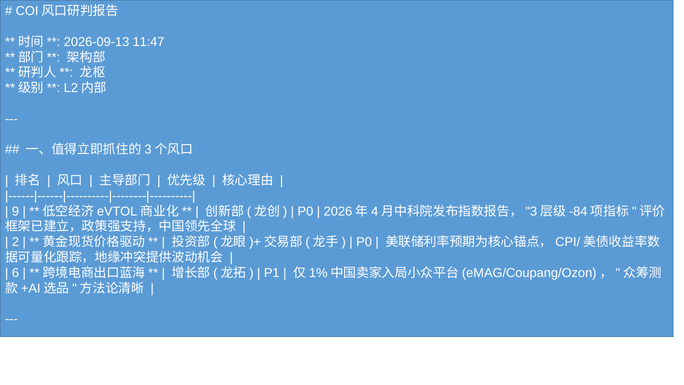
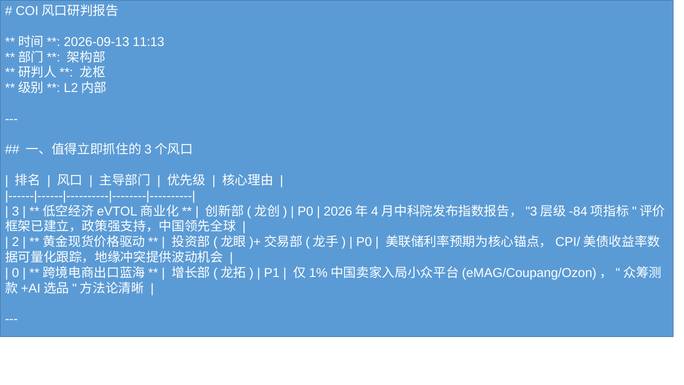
11:47: 11:47 -> 11:13 (149, 42)
9: 9 -> 3 (15, 211)
6: 6 -> 0 (15, 273)
